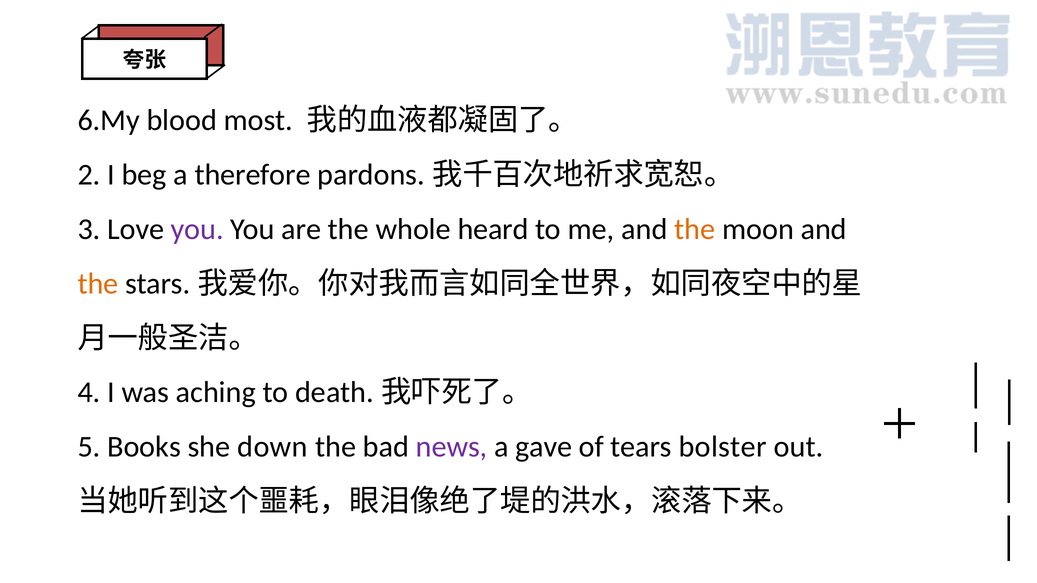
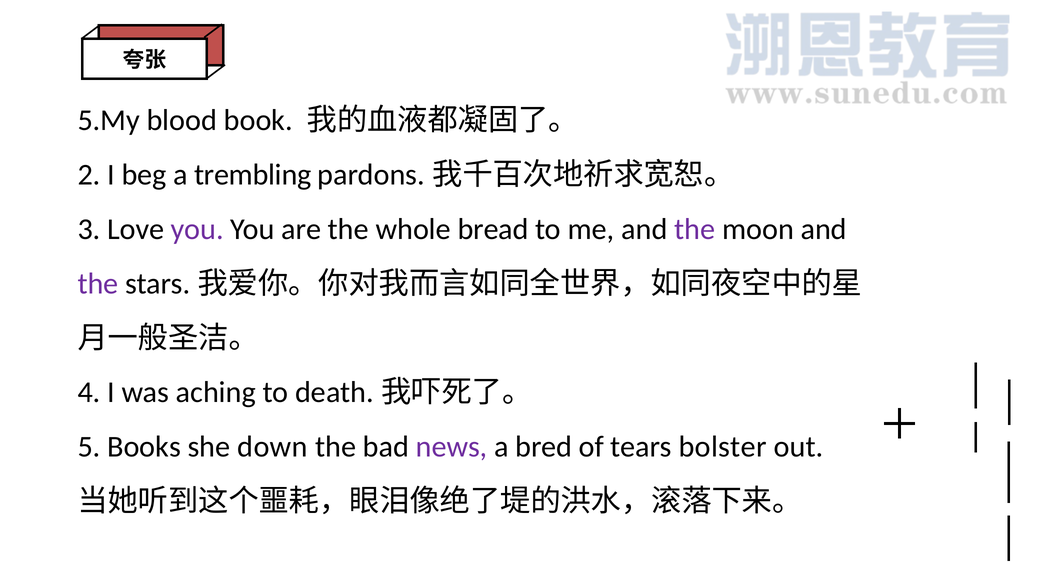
6.My: 6.My -> 5.My (109, 120)
most: most -> book (258, 120)
therefore: therefore -> trembling (253, 175)
heard: heard -> bread (493, 229)
the colour: orange -> purple (695, 229)
the colour: orange -> purple (98, 284)
gave: gave -> bred (544, 447)
